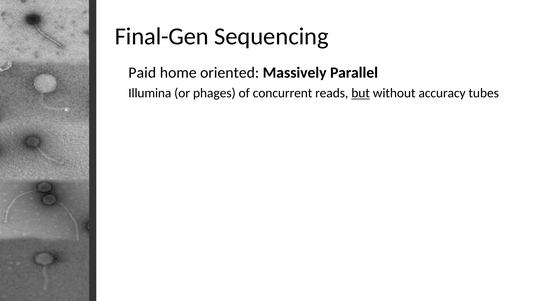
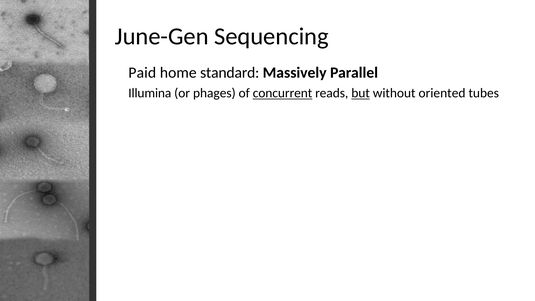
Final-Gen: Final-Gen -> June-Gen (162, 36)
oriented: oriented -> standard (230, 73)
concurrent underline: none -> present (283, 93)
accuracy: accuracy -> oriented (442, 93)
